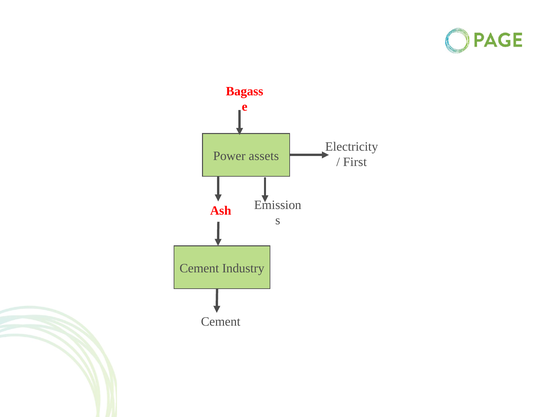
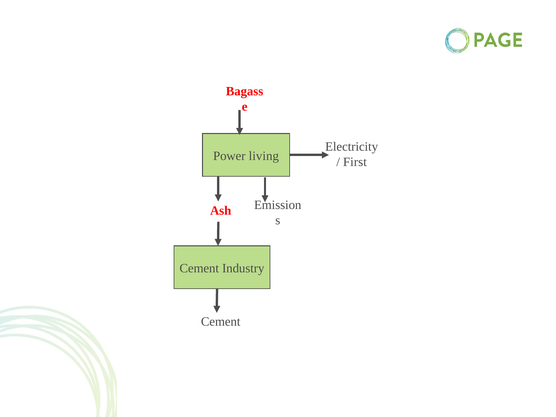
assets: assets -> living (264, 156)
